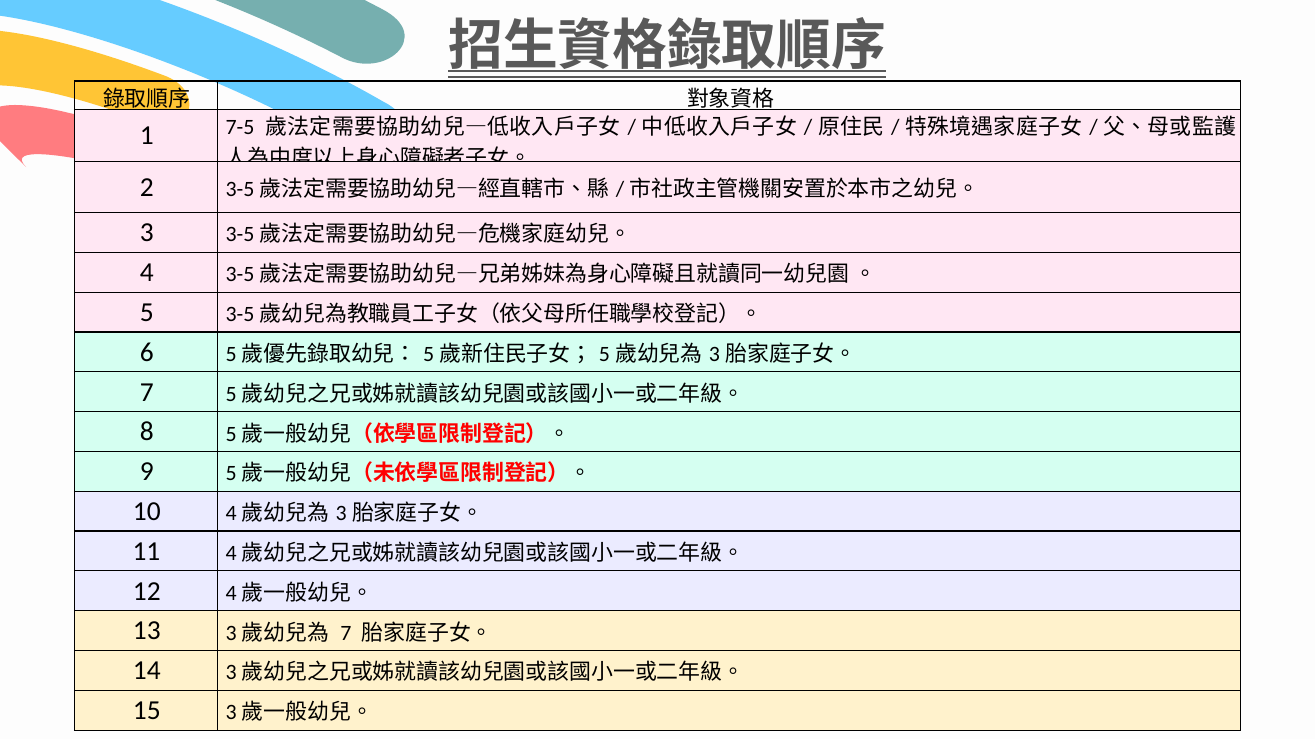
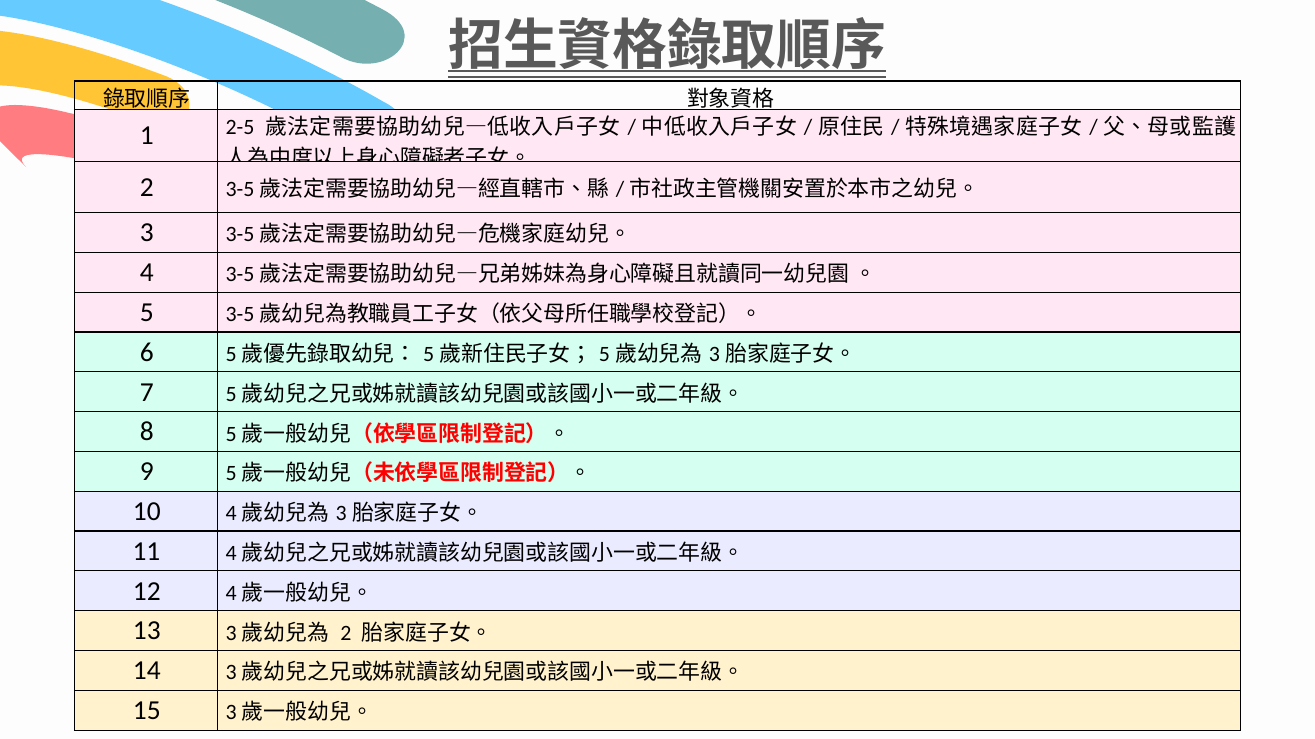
7-5: 7-5 -> 2-5 (240, 127)
7: 7 -> 2 (346, 633)
